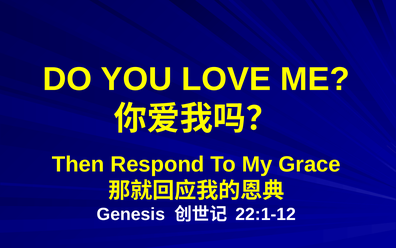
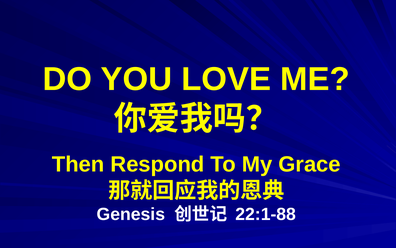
22:1-12: 22:1-12 -> 22:1-88 (266, 214)
